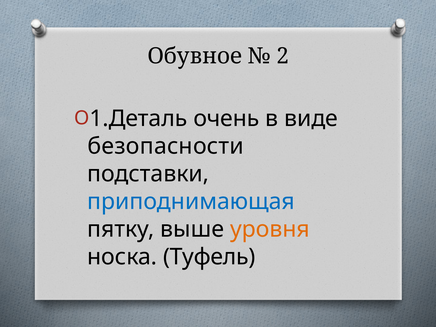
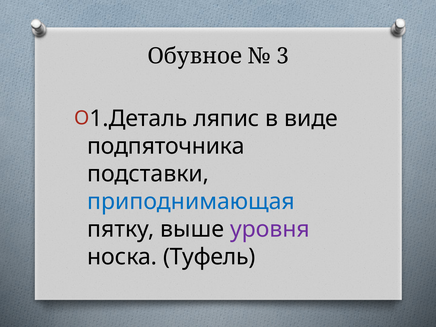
2: 2 -> 3 (283, 56)
очень: очень -> ляпис (226, 119)
безопасности: безопасности -> подпяточника (166, 146)
уровня colour: orange -> purple (270, 229)
